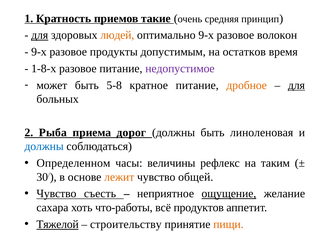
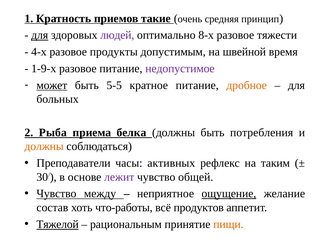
людей colour: orange -> purple (117, 35)
оптимально 9-х: 9-х -> 8-х (206, 35)
волокон: волокон -> тяжести (277, 35)
9-х: 9-х -> 4-х (39, 52)
остатков: остатков -> швейной (244, 52)
1-8-х: 1-8-х -> 1-9-х (44, 68)
может underline: none -> present (52, 85)
5-8: 5-8 -> 5-5 (114, 85)
для underline: present -> none (296, 85)
дорог: дорог -> белка (131, 132)
линоленовая: линоленовая -> потребления (262, 132)
должны colour: blue -> orange (44, 146)
Определенном: Определенном -> Преподаватели (74, 163)
величины: величины -> активных (171, 163)
лежит colour: orange -> purple (119, 176)
съесть: съесть -> между (100, 193)
сахара: сахара -> состав (52, 207)
строительству: строительству -> рациональным (126, 224)
